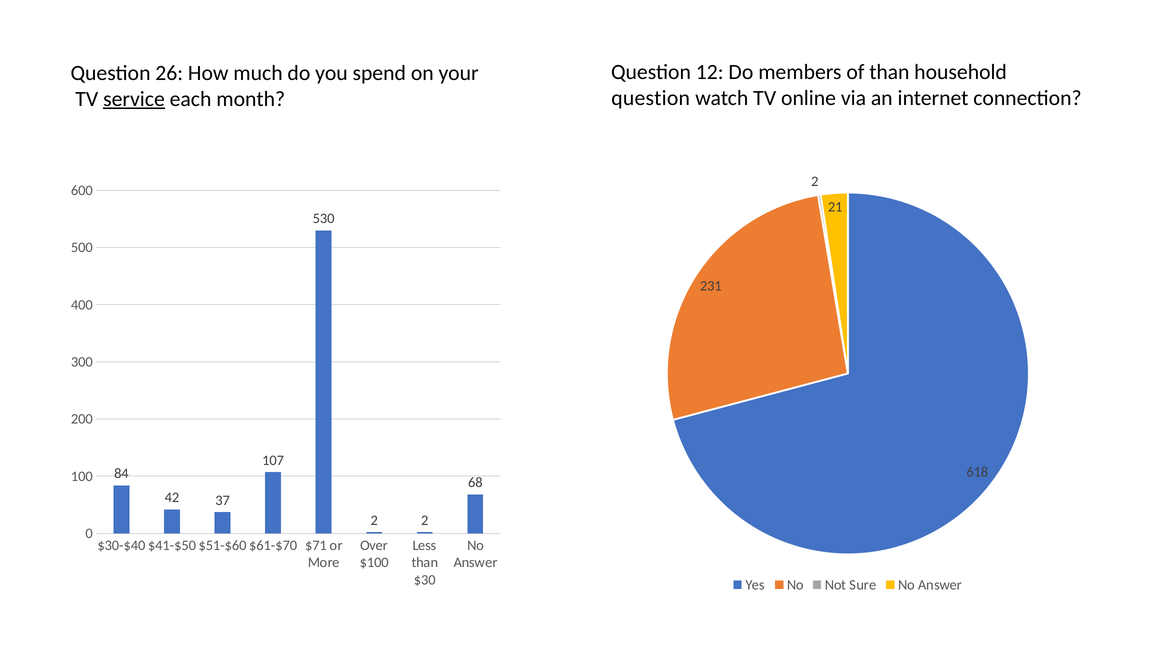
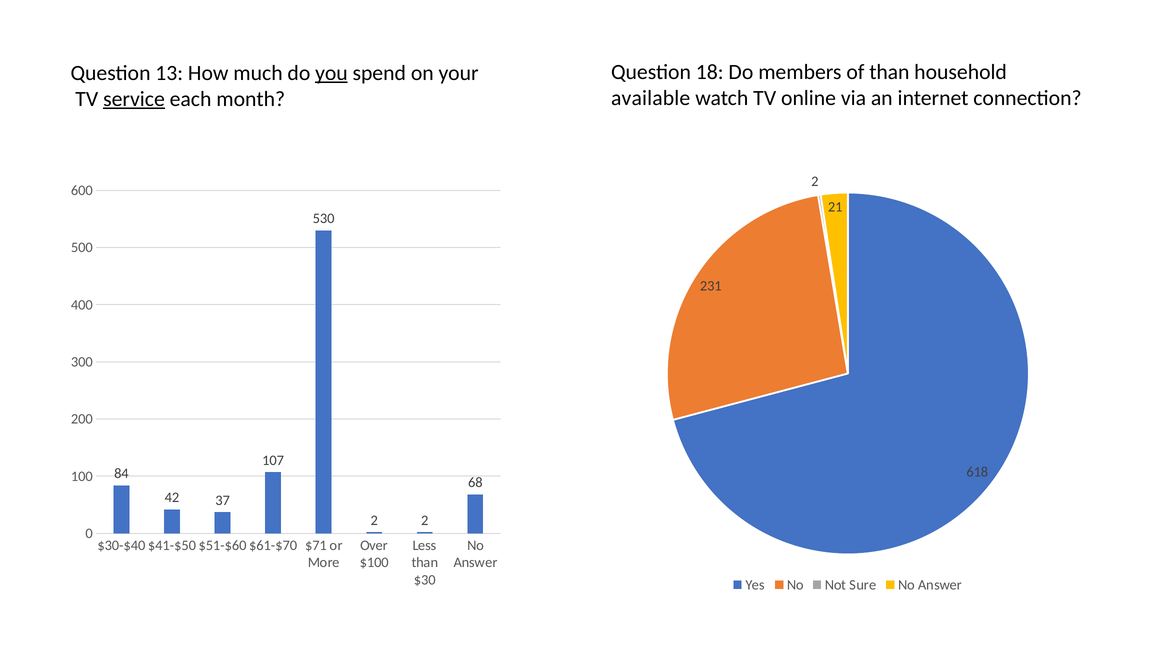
12: 12 -> 18 (710, 72)
26: 26 -> 13 (169, 73)
you underline: none -> present (331, 73)
question: question -> available (651, 98)
